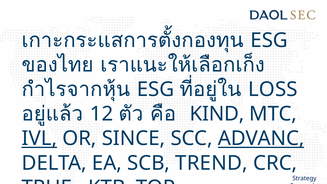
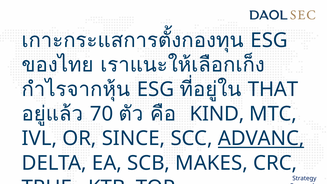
LOSS: LOSS -> THAT (273, 89)
12: 12 -> 70 (102, 114)
IVL underline: present -> none (39, 138)
TREND: TREND -> MAKES (211, 163)
